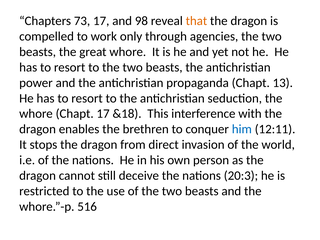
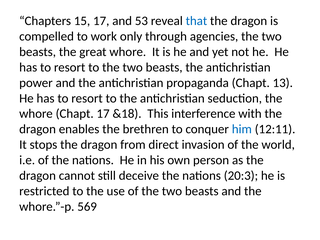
73: 73 -> 15 (82, 21)
98: 98 -> 53 (141, 21)
that colour: orange -> blue (196, 21)
516: 516 -> 569 (87, 207)
